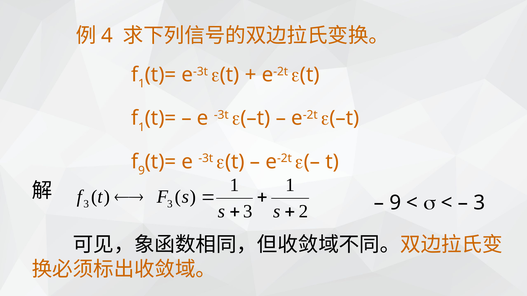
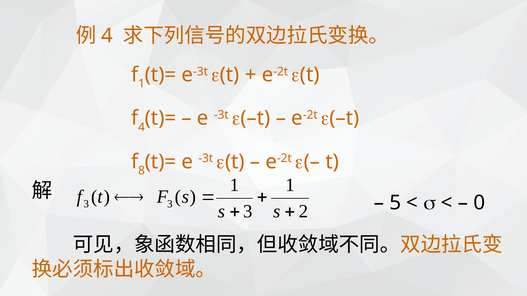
1: 1 -> 4 (141, 127)
9: 9 -> 8 (141, 171)
9: 9 -> 5 (395, 203)
3: 3 -> 0 (479, 203)
